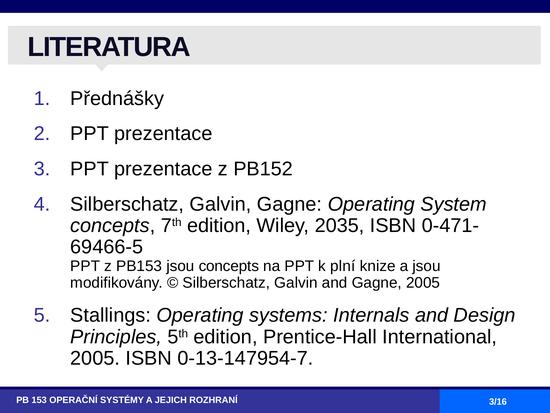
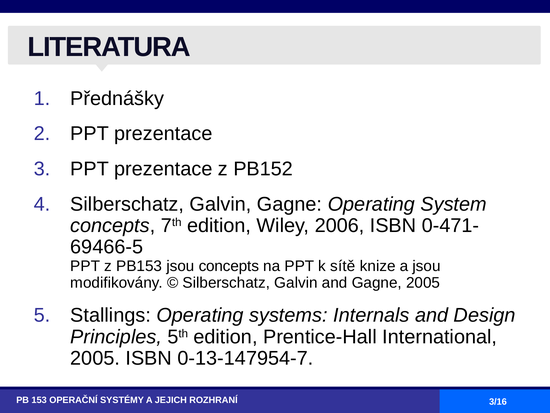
2035: 2035 -> 2006 (339, 225)
plní: plní -> sítě (343, 266)
